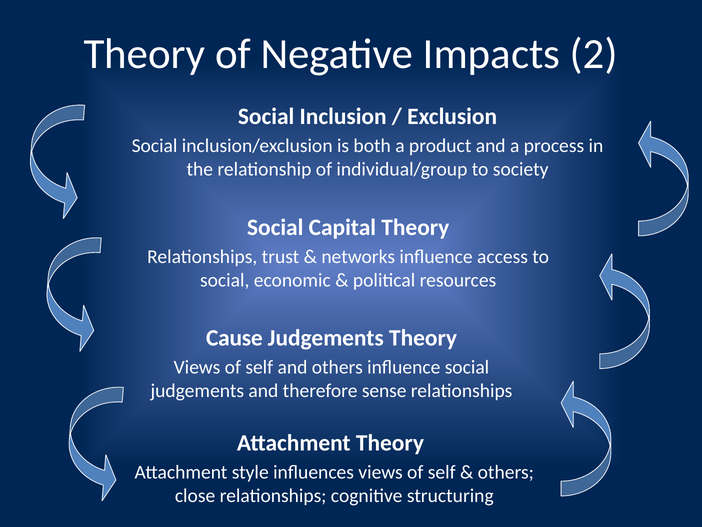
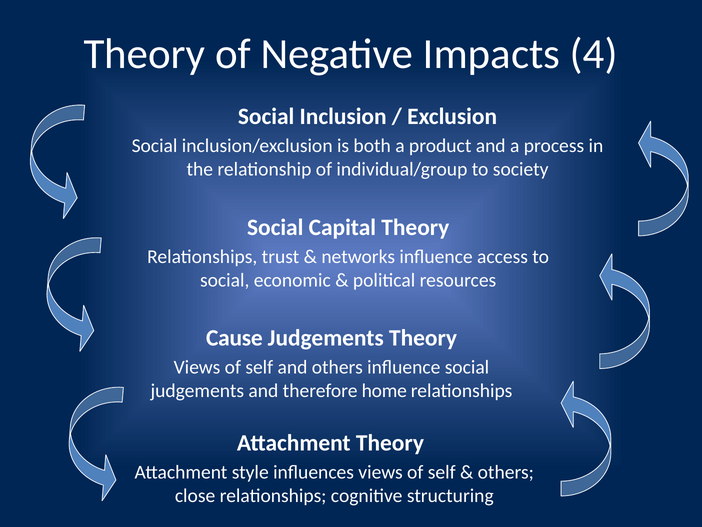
2: 2 -> 4 (594, 54)
sense: sense -> home (384, 390)
